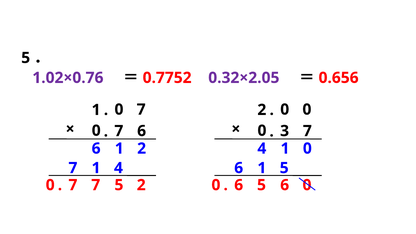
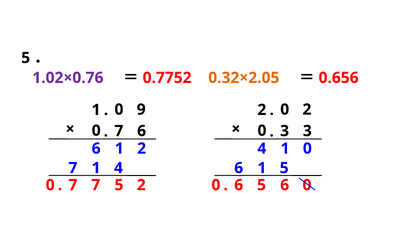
0.32×2.05 colour: purple -> orange (244, 78)
7: 7 -> 9 (141, 109)
0 0: 0 -> 2 (307, 109)
3 7: 7 -> 3 (307, 131)
